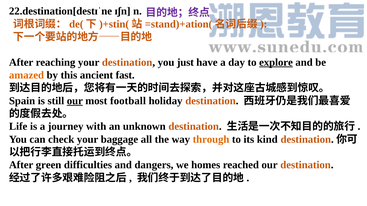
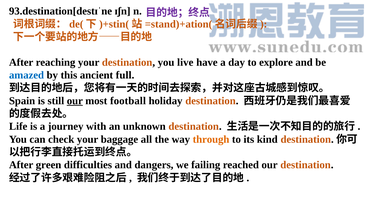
22.destination[destɪˈne: 22.destination[destɪˈne -> 93.destination[destɪˈne (61, 11)
just: just -> live (185, 62)
explore underline: present -> none (276, 62)
amazed colour: orange -> blue (27, 75)
fast: fast -> full (125, 75)
homes: homes -> failing (206, 165)
